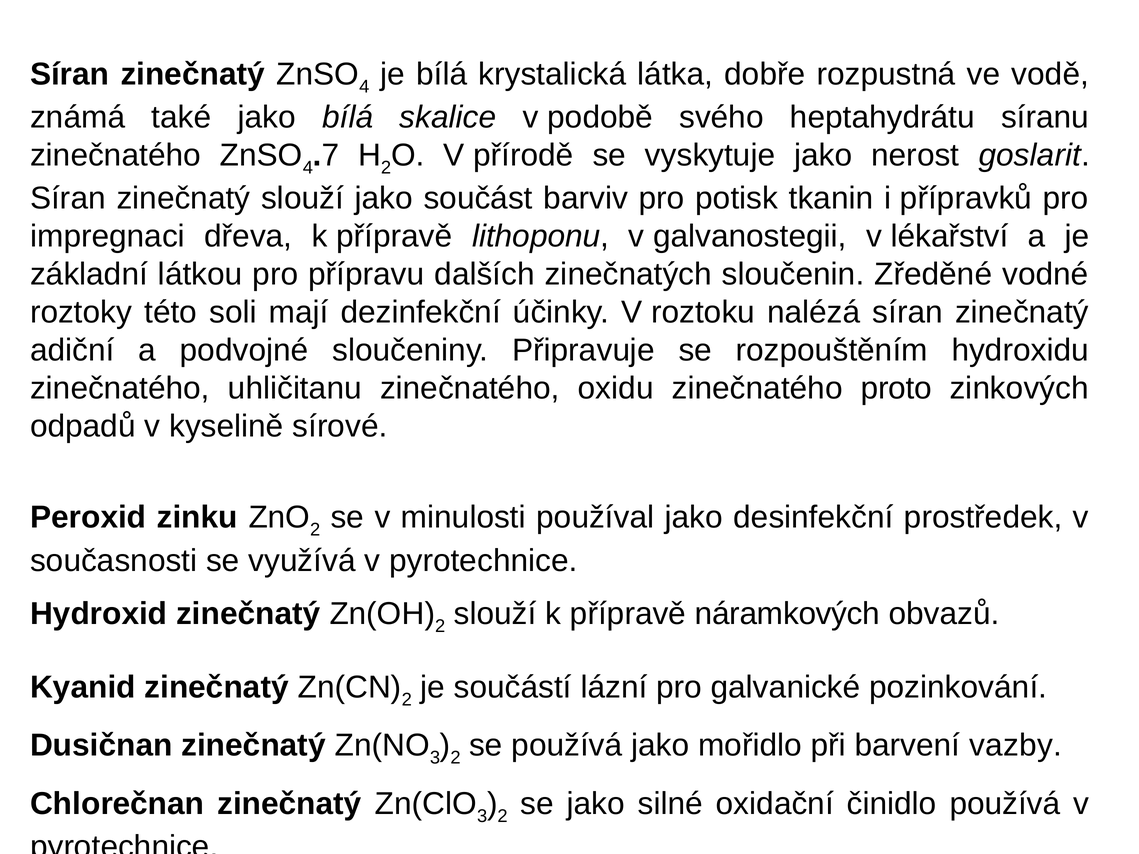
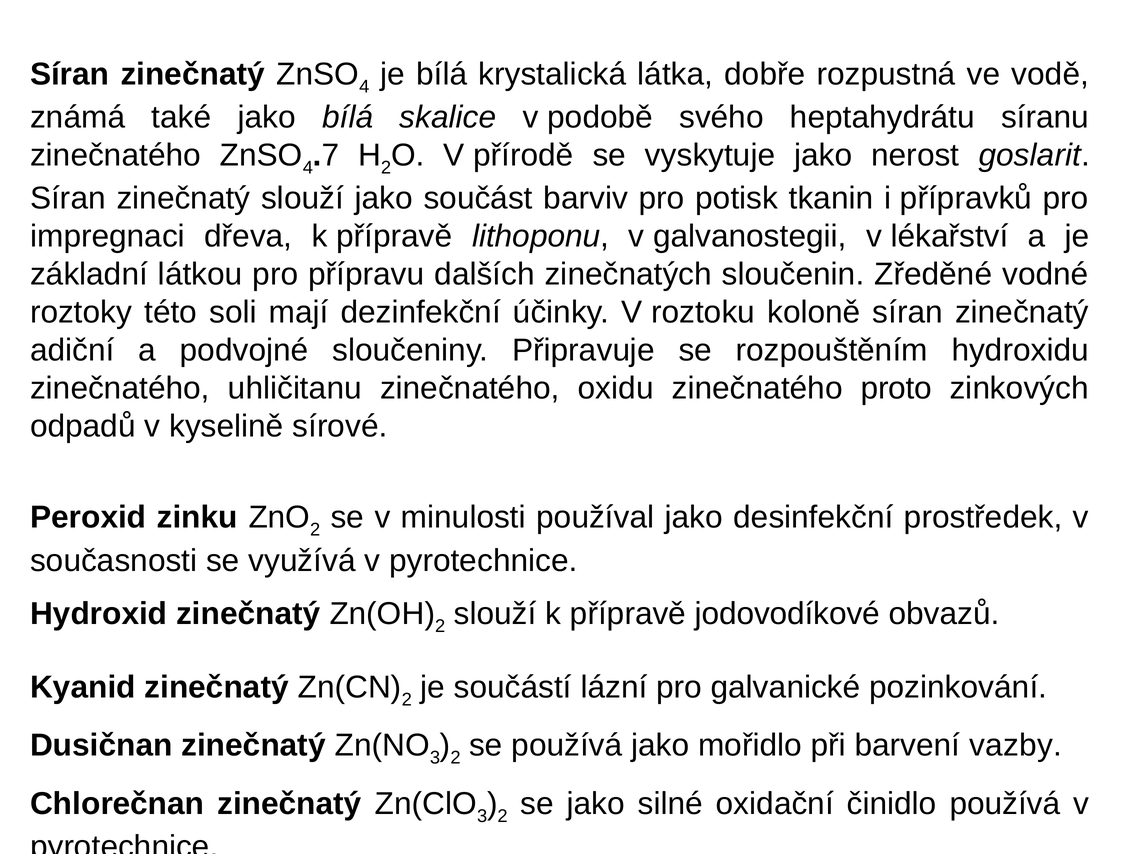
nalézá: nalézá -> koloně (814, 313)
náramkových: náramkových -> jodovodíkové (787, 614)
